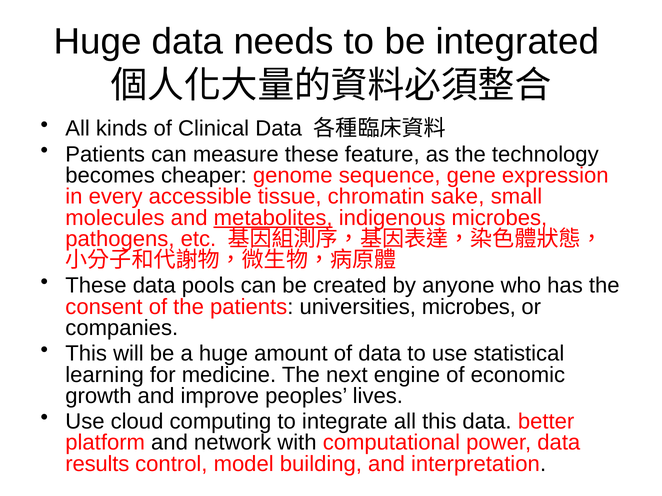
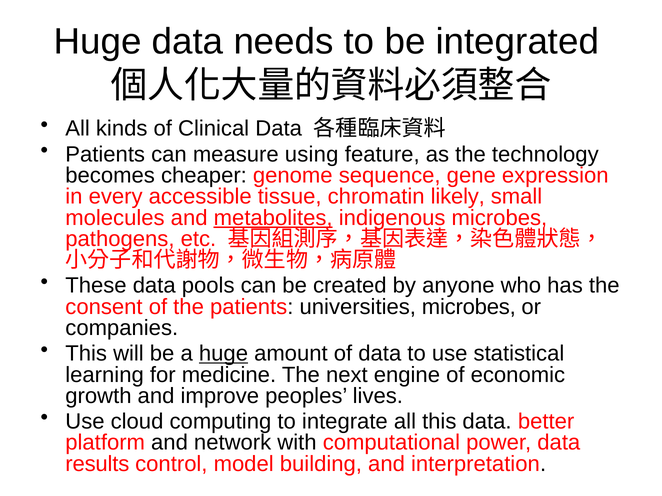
measure these: these -> using (312, 154)
sake: sake -> likely (458, 197)
huge underline: none -> present (223, 354)
